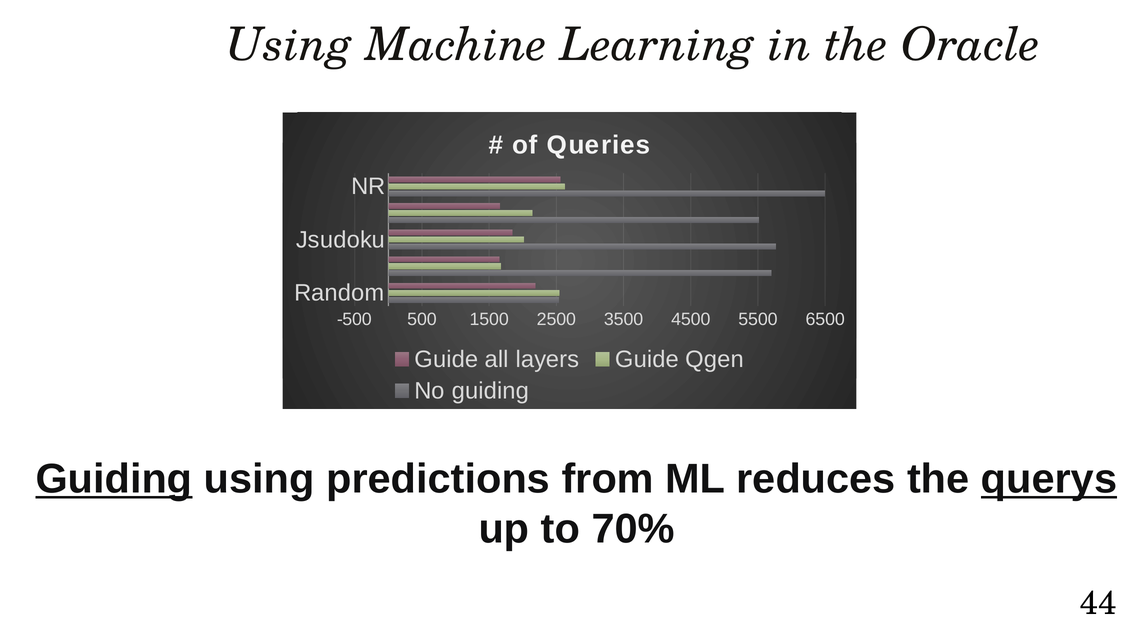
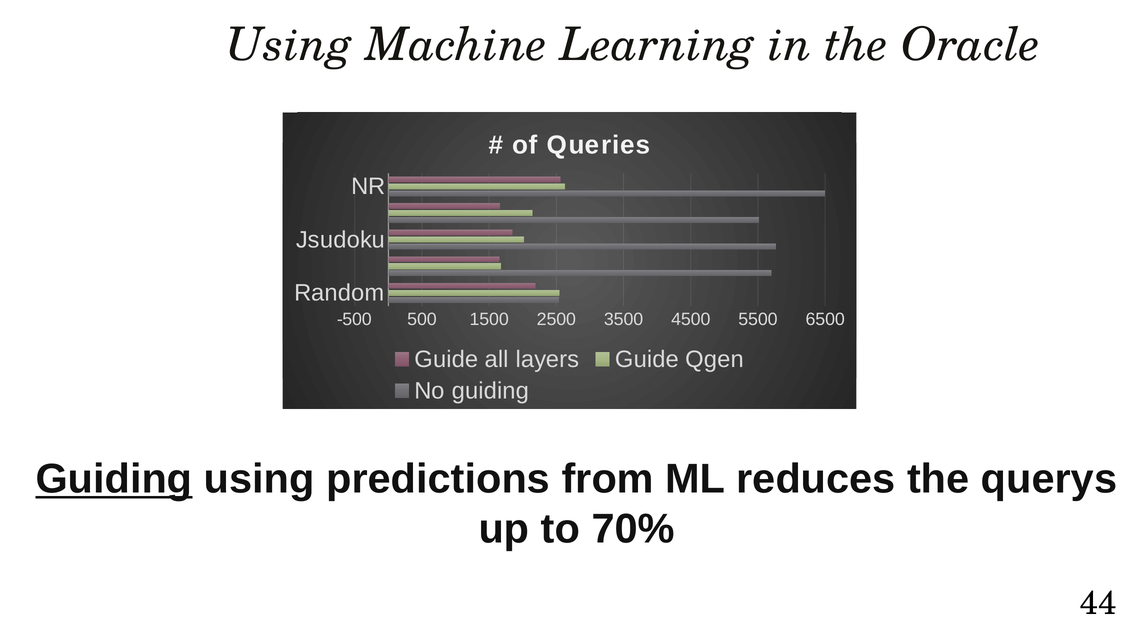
querys underline: present -> none (1049, 479)
